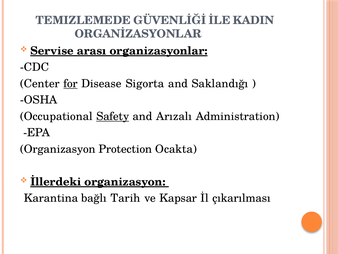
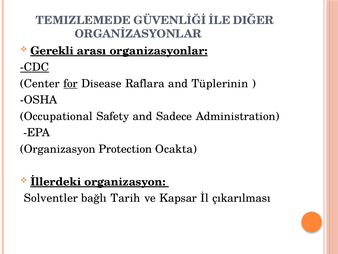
KADIN: KADIN -> DIĞER (253, 20)
Servise: Servise -> Gerekli (52, 51)
CDC underline: none -> present (35, 67)
Sigorta: Sigorta -> Raflara (145, 83)
Saklandığı: Saklandığı -> Tüplerinin (220, 83)
Safety underline: present -> none (113, 116)
Arızalı: Arızalı -> Sadece (174, 116)
Karantina: Karantina -> Solventler (51, 198)
